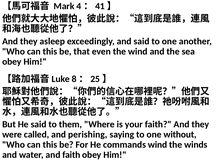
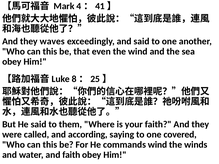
asleep: asleep -> waves (52, 41)
perishing: perishing -> according (88, 135)
without: without -> covered (180, 135)
